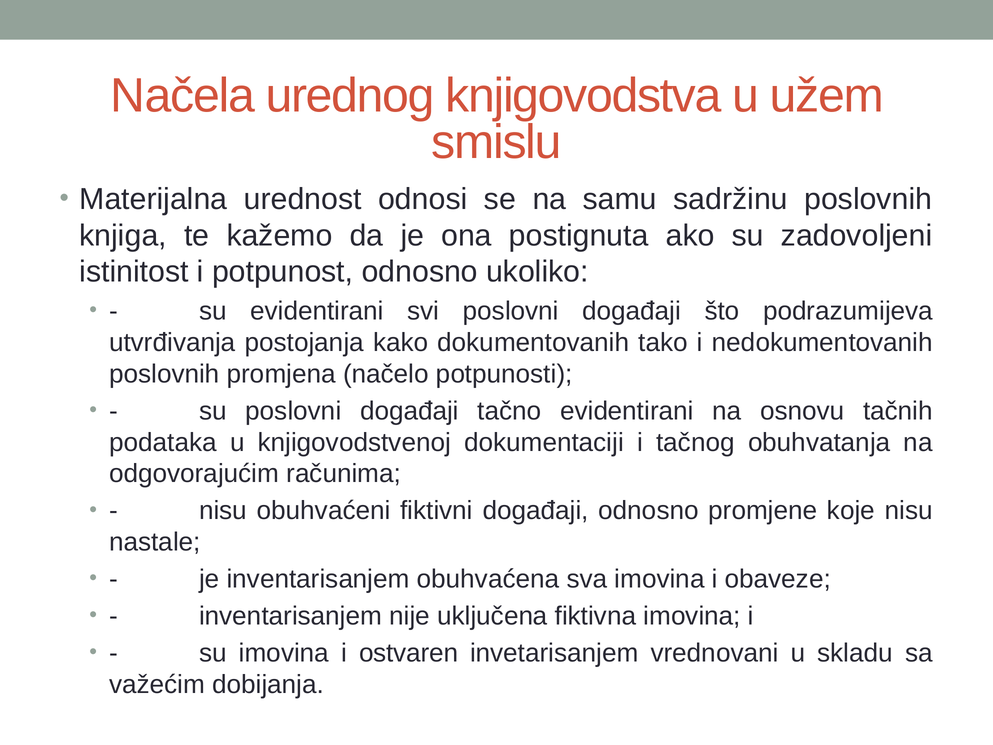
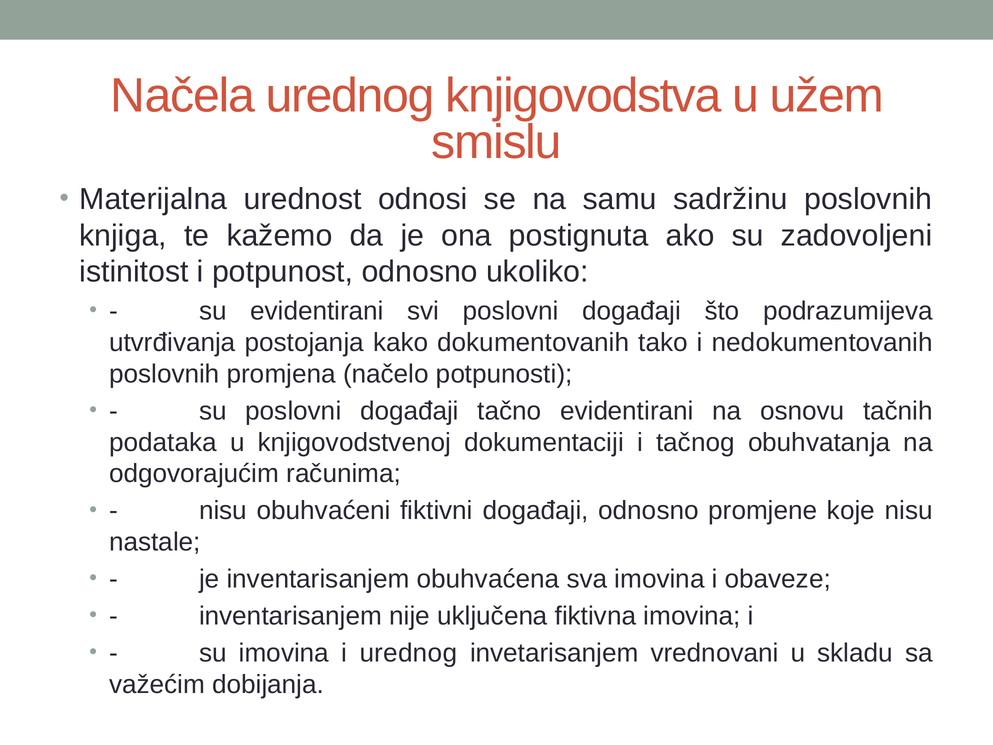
i ostvaren: ostvaren -> urednog (408, 653)
